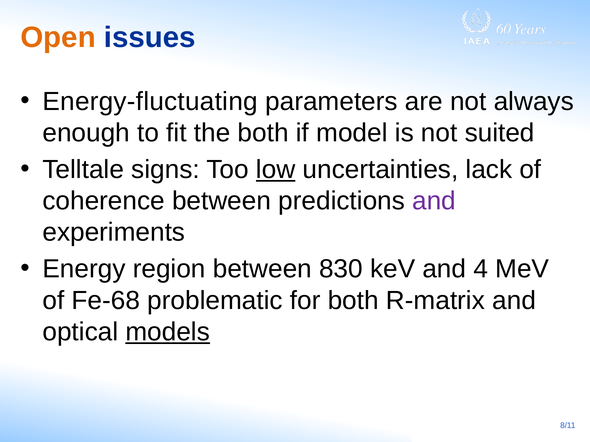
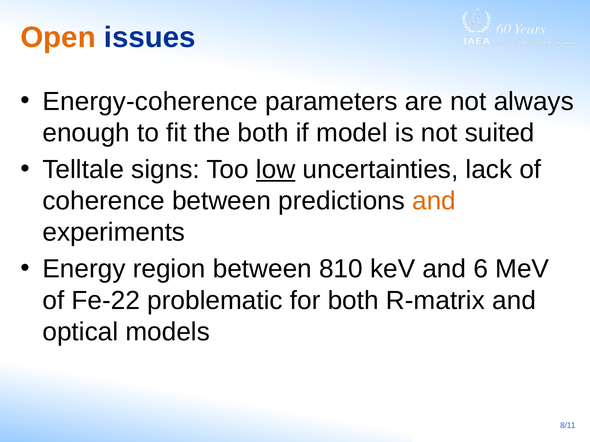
Energy-fluctuating: Energy-fluctuating -> Energy-coherence (150, 101)
and colour: purple -> orange (434, 201)
830: 830 -> 810 (341, 269)
4: 4 -> 6 (481, 269)
Fe-68: Fe-68 -> Fe-22 (106, 301)
models underline: present -> none (168, 332)
